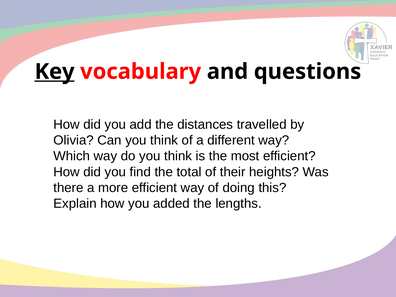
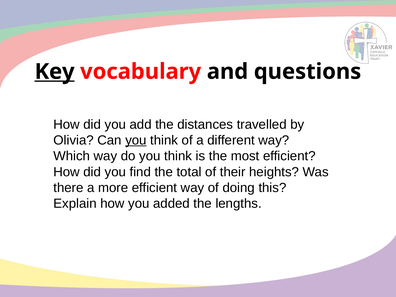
you underline: none -> present (136, 140)
